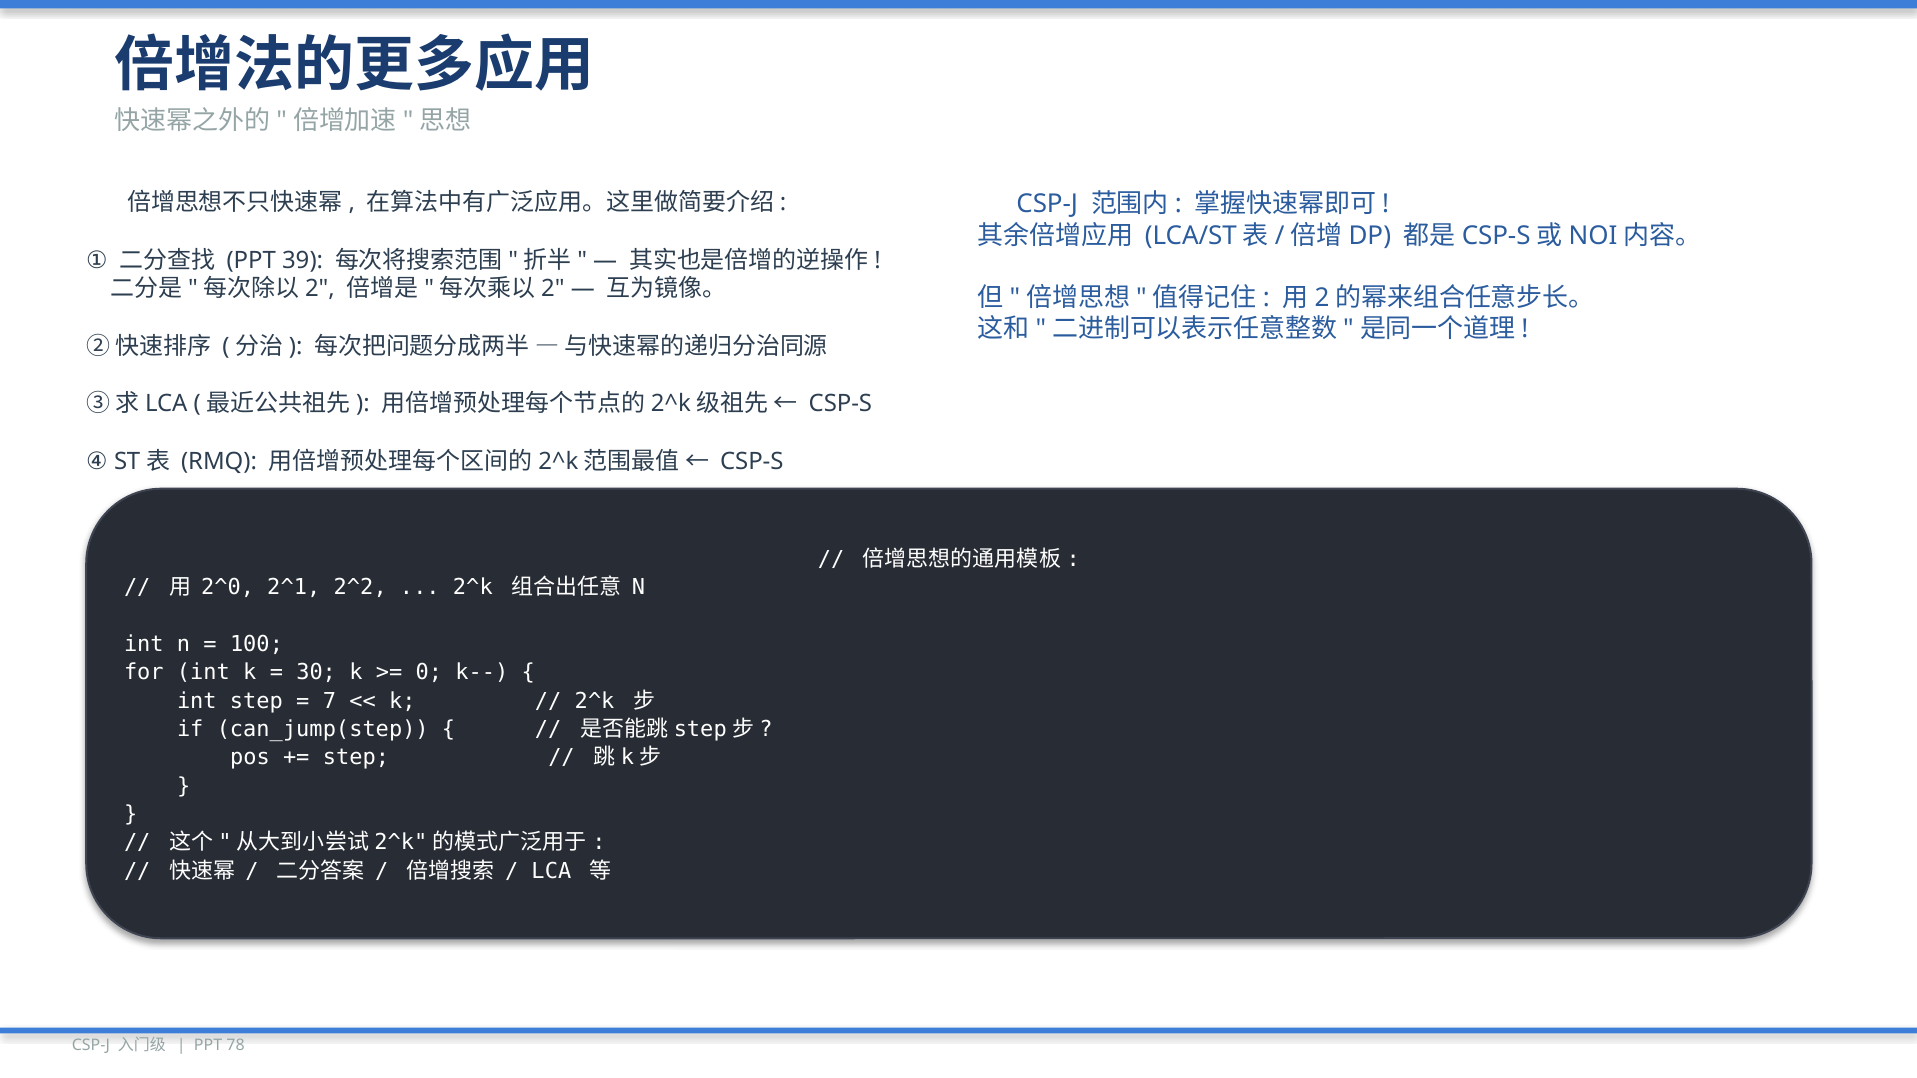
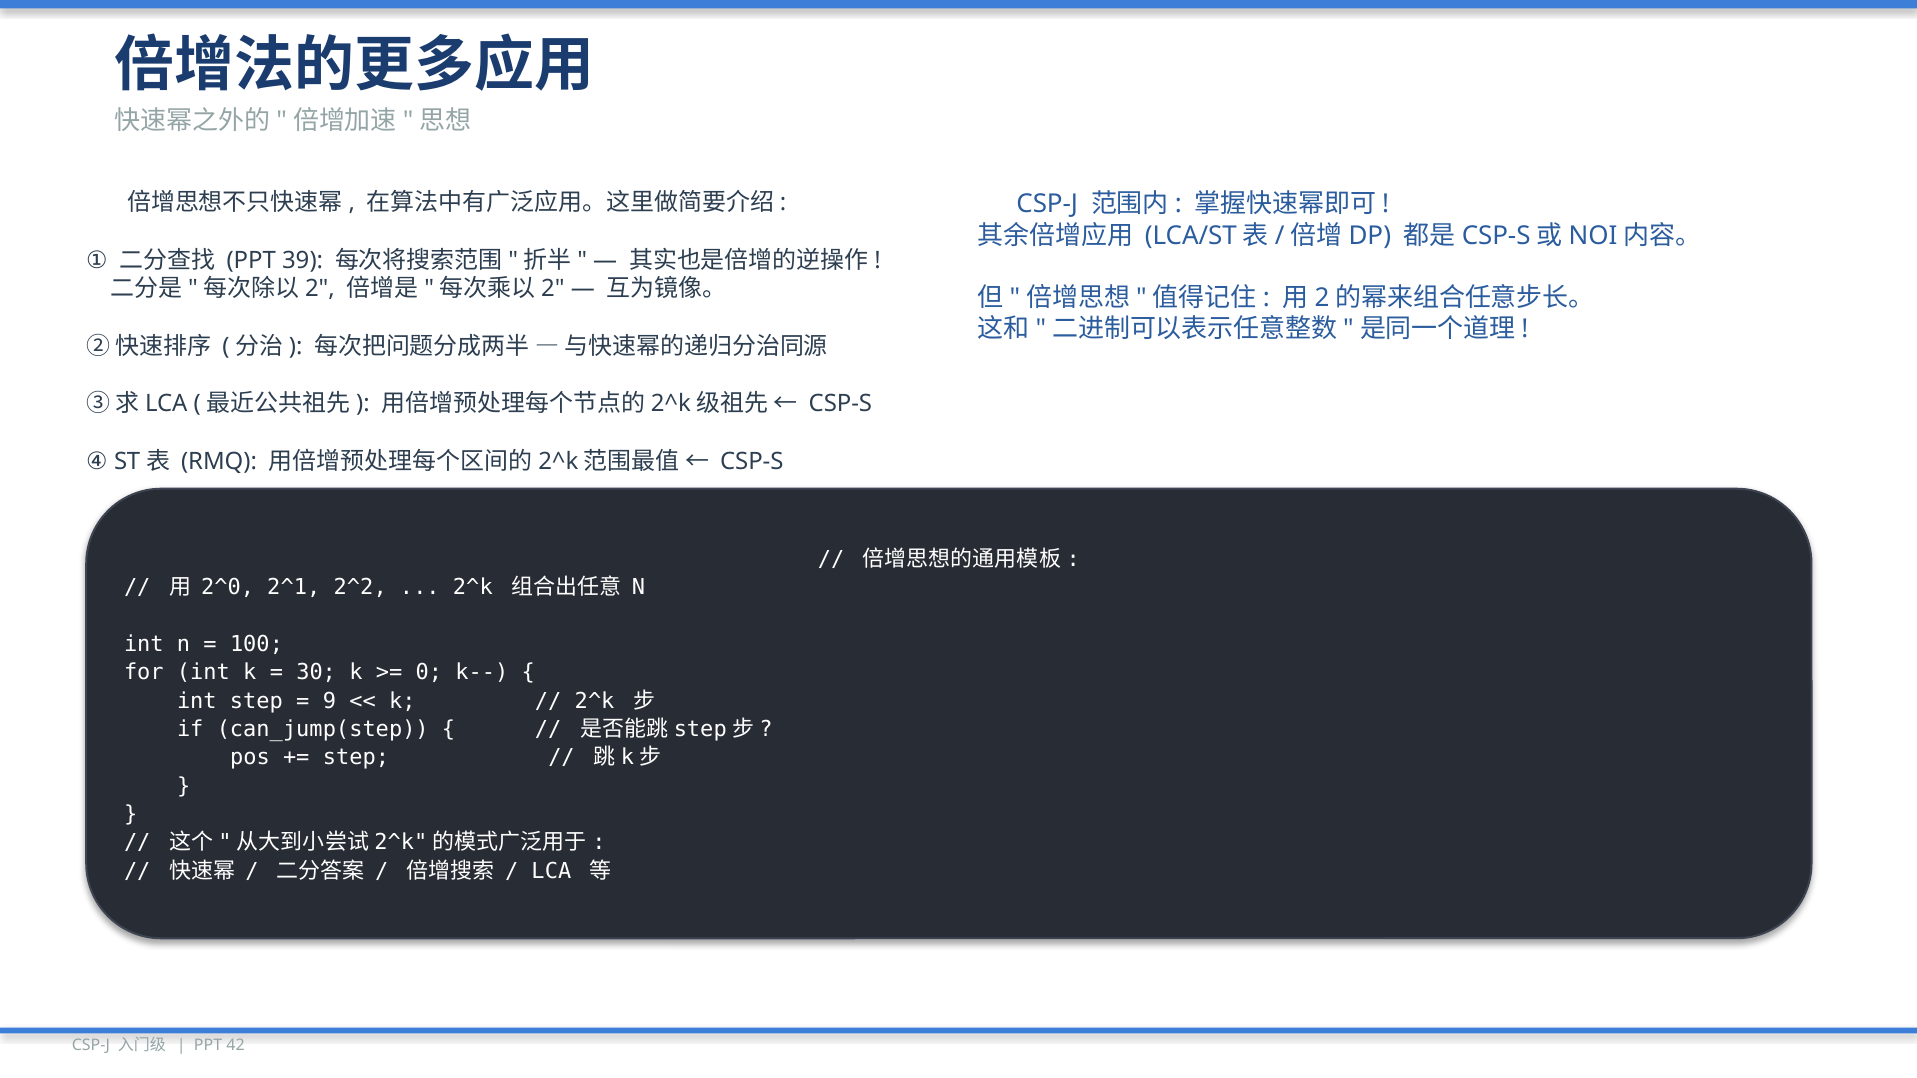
7: 7 -> 9 (329, 701)
78: 78 -> 42 (236, 1046)
